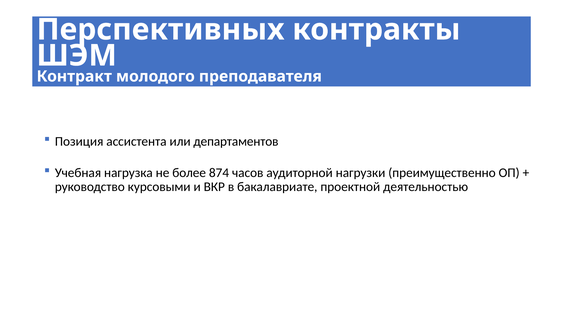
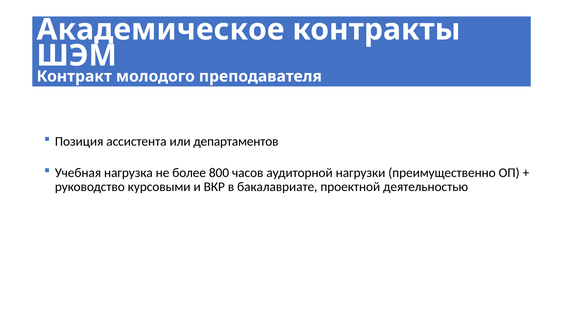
Перспективных: Перспективных -> Академическое (161, 30)
874: 874 -> 800 (219, 173)
